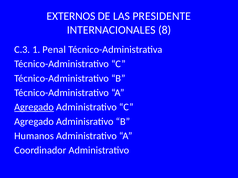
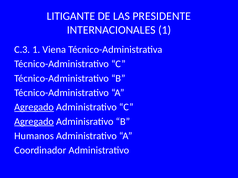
EXTERNOS: EXTERNOS -> LITIGANTE (71, 16)
INTERNACIONALES 8: 8 -> 1 (165, 30)
Penal: Penal -> Viena (54, 50)
Agregado underline: none -> present (34, 122)
